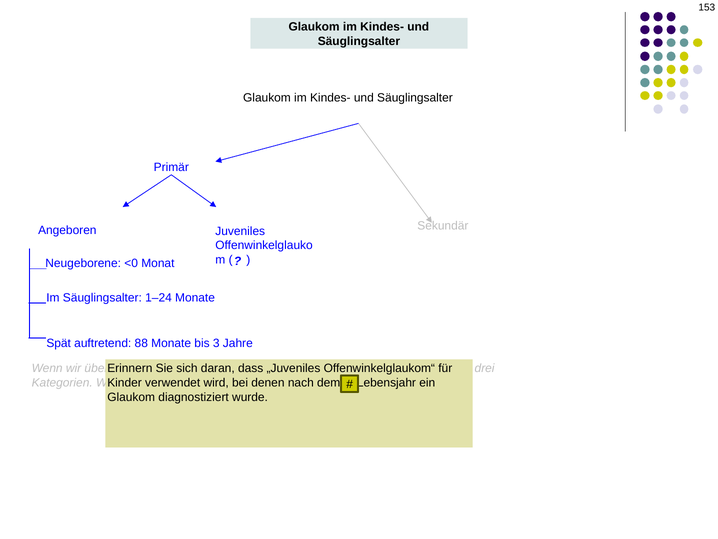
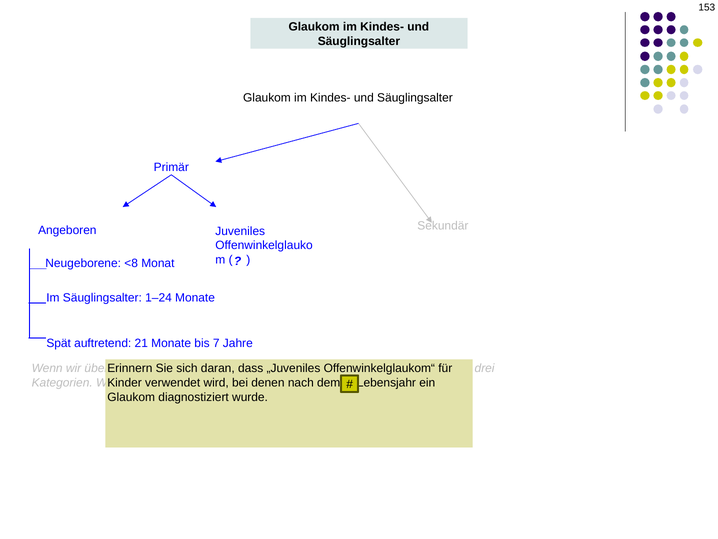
<0: <0 -> <8 (131, 263)
88: 88 -> 21 (141, 343)
3: 3 -> 7 (216, 343)
